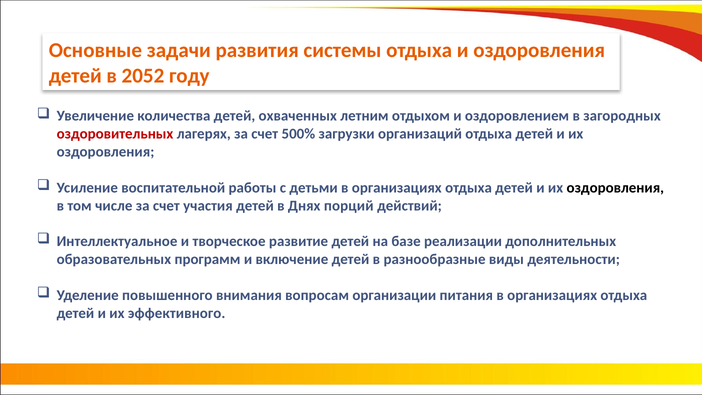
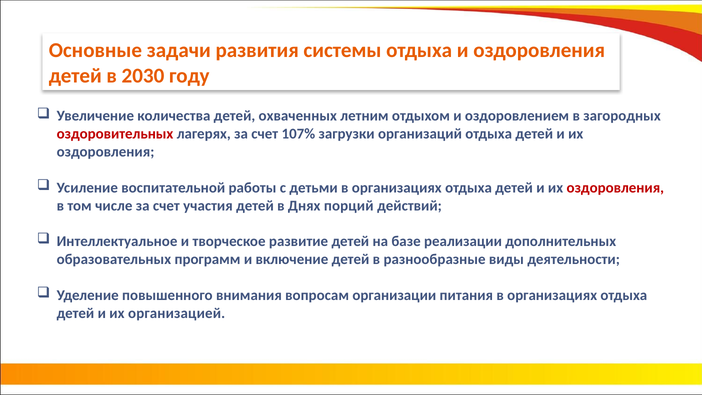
2052: 2052 -> 2030 (143, 76)
500%: 500% -> 107% (298, 134)
оздоровления colour: black -> red (615, 188)
эффективного: эффективного -> организацией (177, 313)
